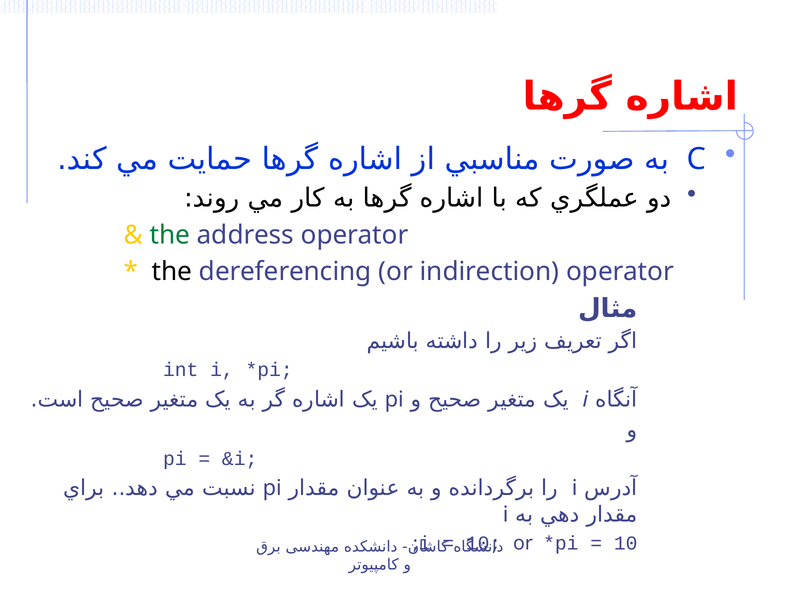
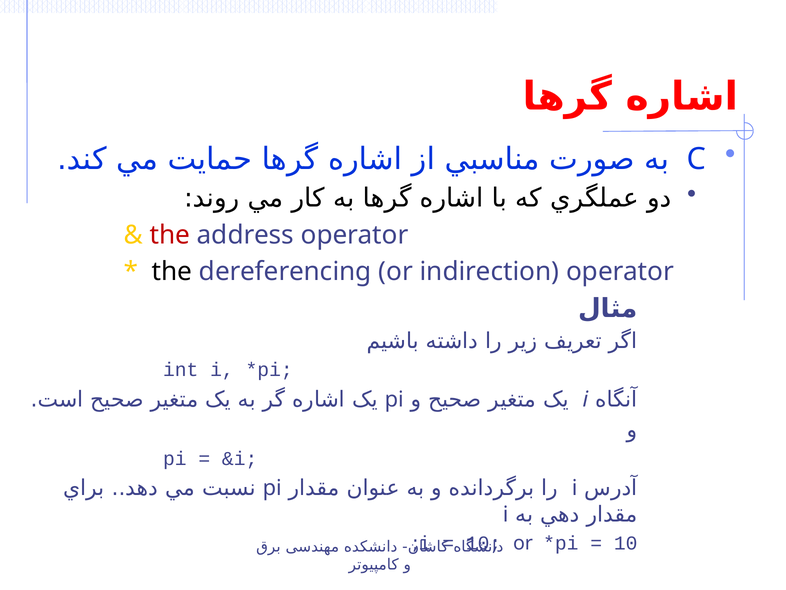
the colour: green -> red (170, 235)
